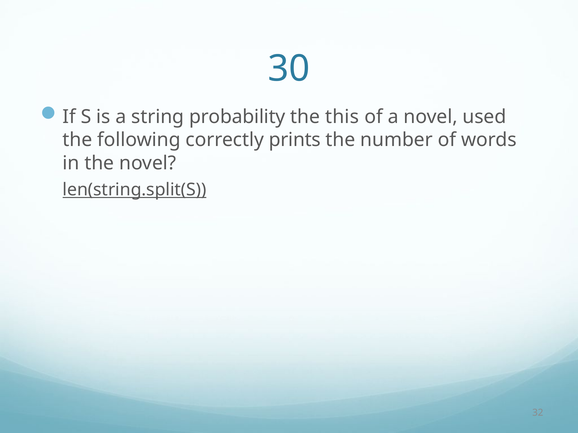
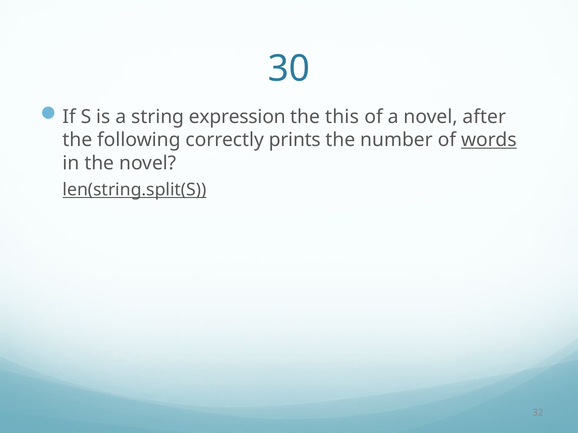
probability: probability -> expression (237, 117)
used: used -> after (484, 117)
words underline: none -> present (489, 140)
